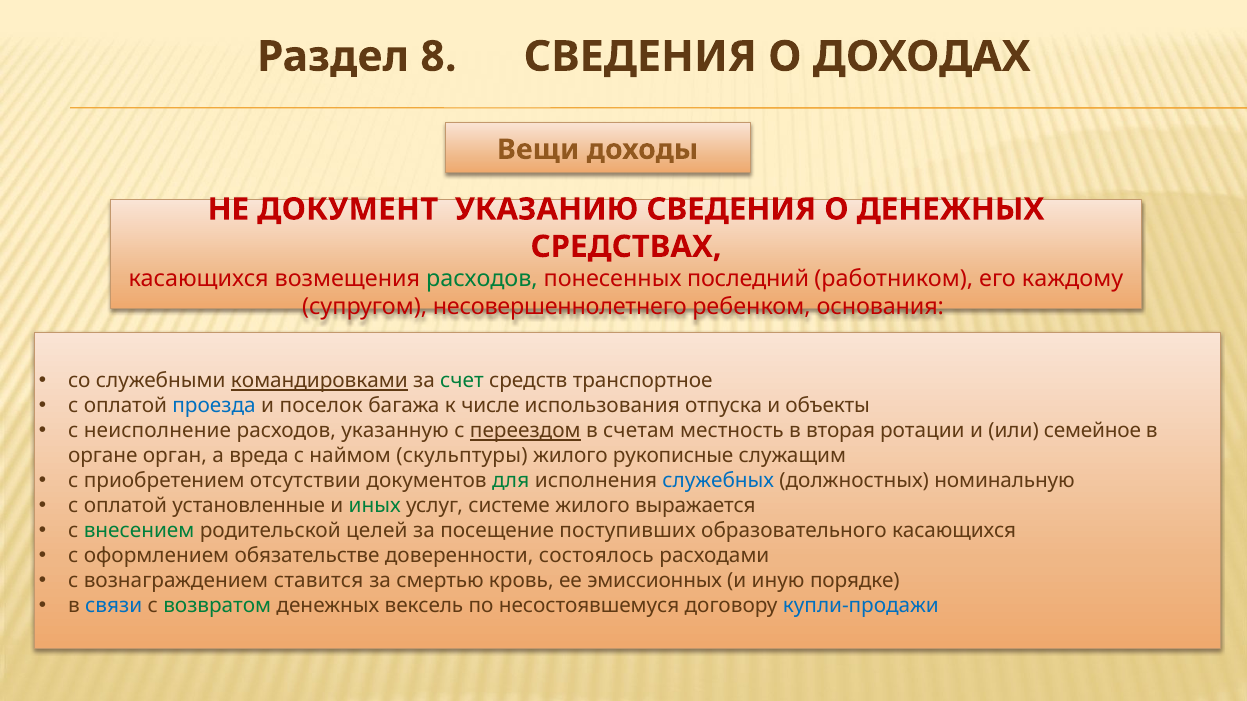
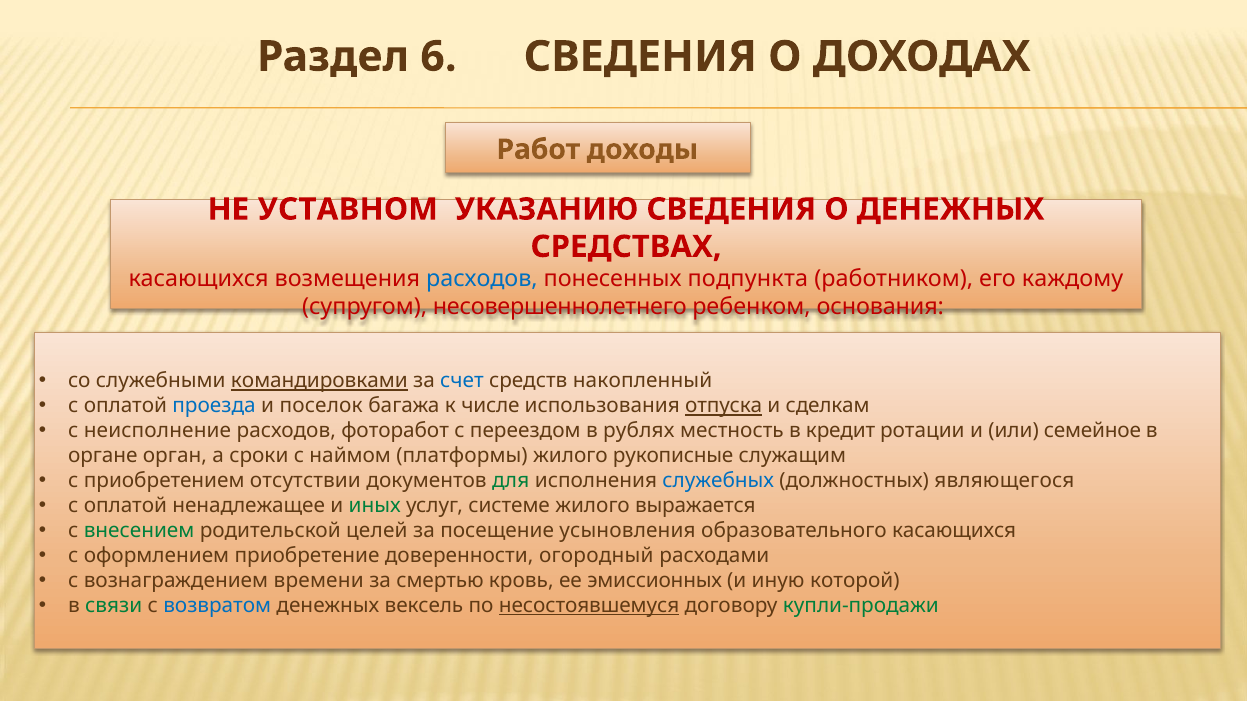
8: 8 -> 6 (439, 57)
Вещи: Вещи -> Работ (538, 150)
ДОКУМЕНТ: ДОКУМЕНТ -> УСТАВНОМ (348, 209)
расходов colour: green -> blue (482, 279)
последний: последний -> подпункта (748, 279)
счет colour: green -> blue (462, 381)
транспортное: транспортное -> накопленный (643, 381)
отпуска underline: none -> present (724, 406)
объекты: объекты -> сделкам (828, 406)
указанную: указанную -> фоторабот (395, 431)
переездом underline: present -> none (525, 431)
счетам: счетам -> рублях (639, 431)
вторая: вторая -> кредит (841, 431)
вреда: вреда -> сроки (259, 456)
скульптуры: скульптуры -> платформы (462, 456)
номинальную: номинальную -> являющегося (1004, 481)
установленные: установленные -> ненадлежащее (249, 506)
поступивших: поступивших -> усыновления (628, 531)
обязательстве: обязательстве -> приобретение (307, 556)
состоялось: состоялось -> огородный (596, 556)
ставится: ставится -> времени (319, 581)
порядке: порядке -> которой (855, 581)
связи colour: blue -> green (114, 606)
возвратом colour: green -> blue (217, 606)
несостоявшемуся underline: none -> present (589, 606)
купли-продажи colour: blue -> green (861, 606)
